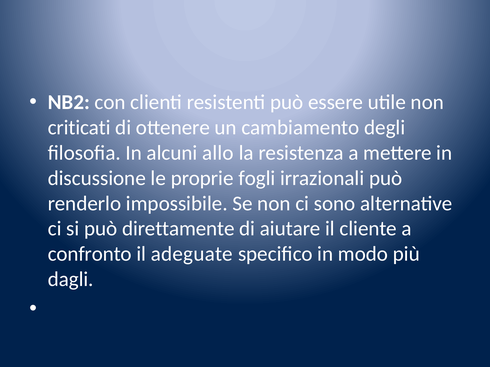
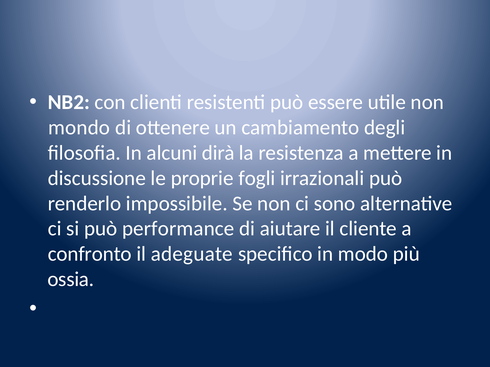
criticati: criticati -> mondo (79, 128)
allo: allo -> dirà (218, 153)
direttamente: direttamente -> performance (178, 229)
dagli: dagli -> ossia (71, 280)
